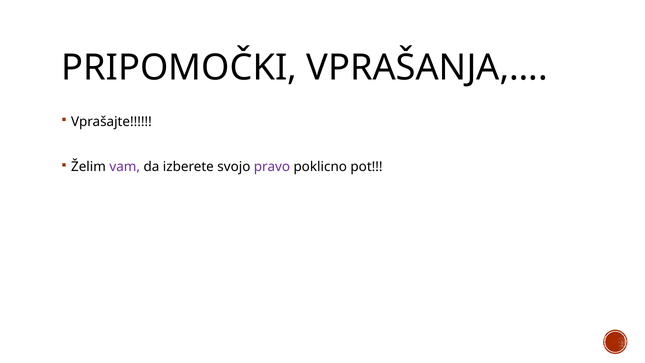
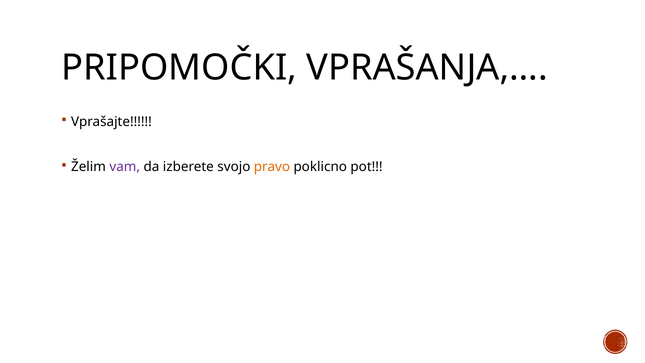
pravo colour: purple -> orange (272, 167)
